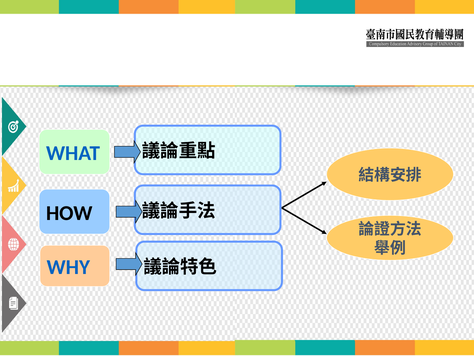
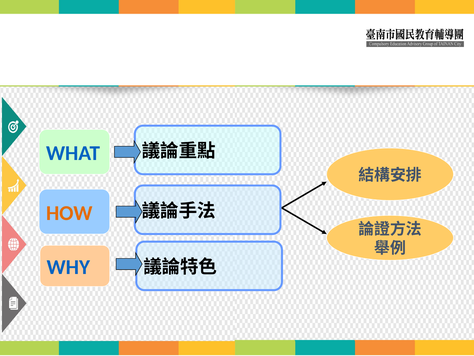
HOW colour: black -> orange (69, 213)
